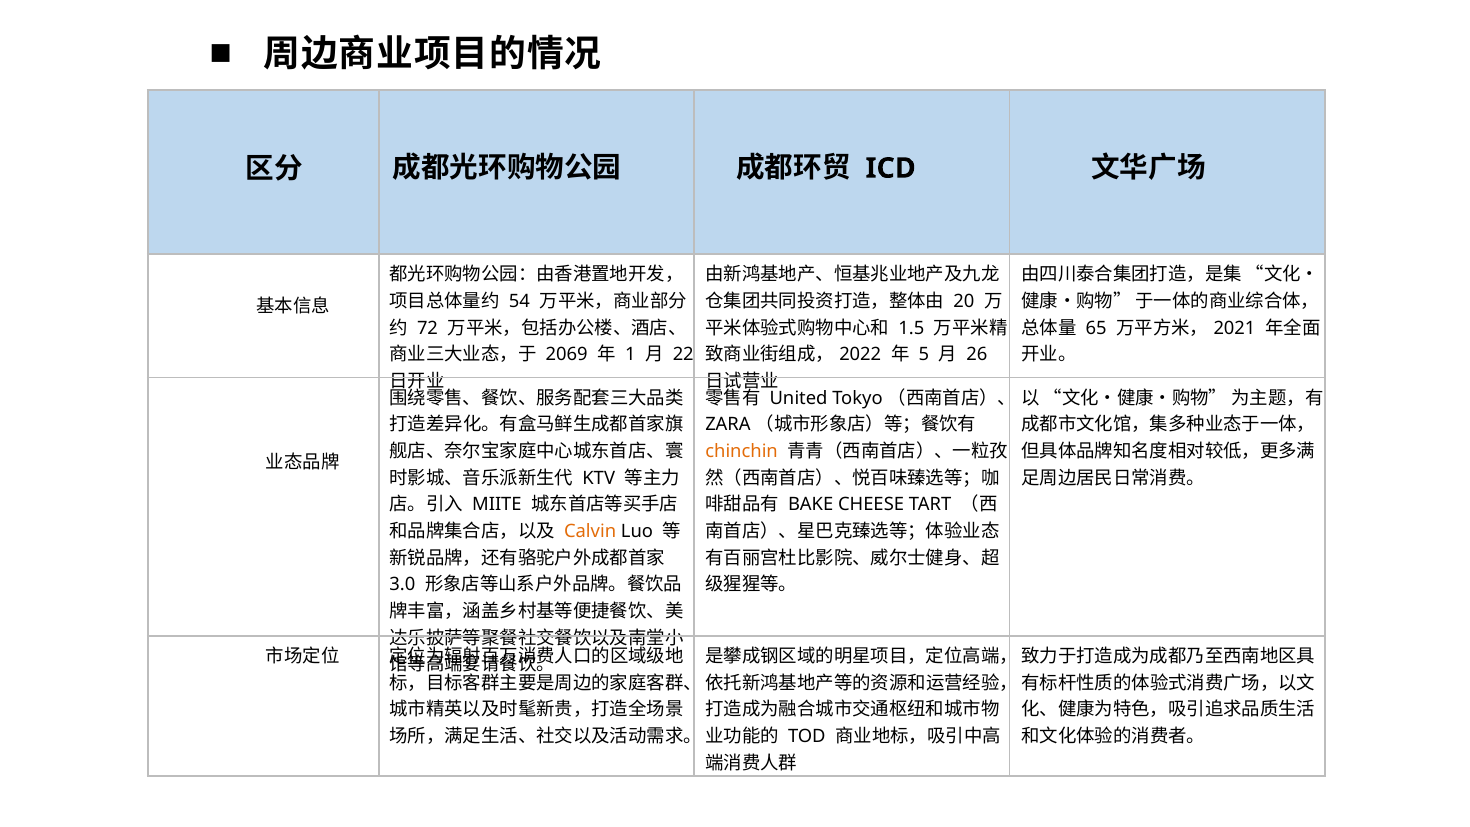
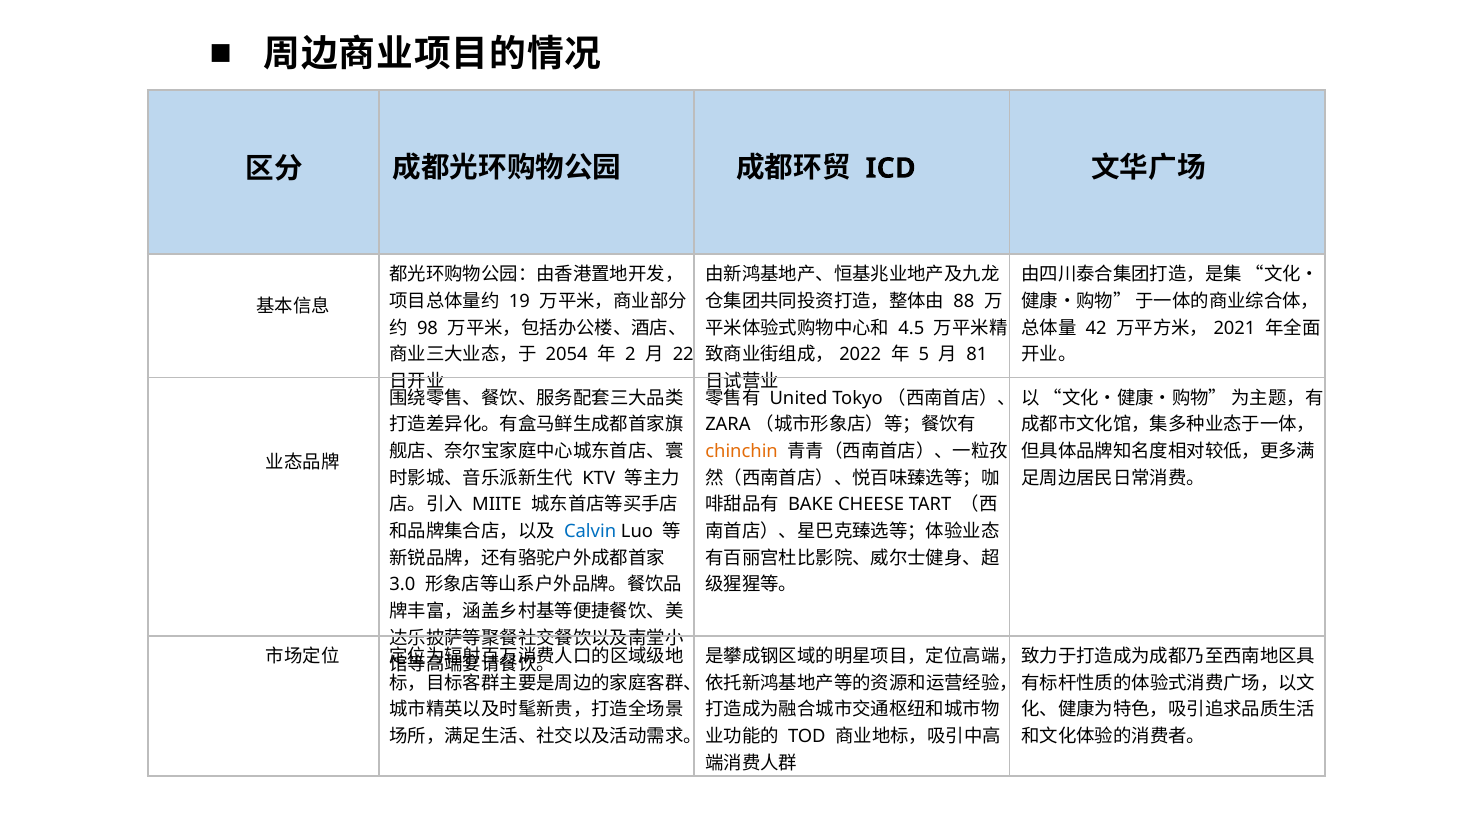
54: 54 -> 19 (519, 301)
20: 20 -> 88 (964, 301)
72: 72 -> 98 (428, 328)
1.5: 1.5 -> 4.5 (911, 328)
65: 65 -> 42 (1096, 328)
2069: 2069 -> 2054 (567, 355)
1: 1 -> 2 (630, 355)
26: 26 -> 81 (977, 355)
Calvin colour: orange -> blue (590, 531)
